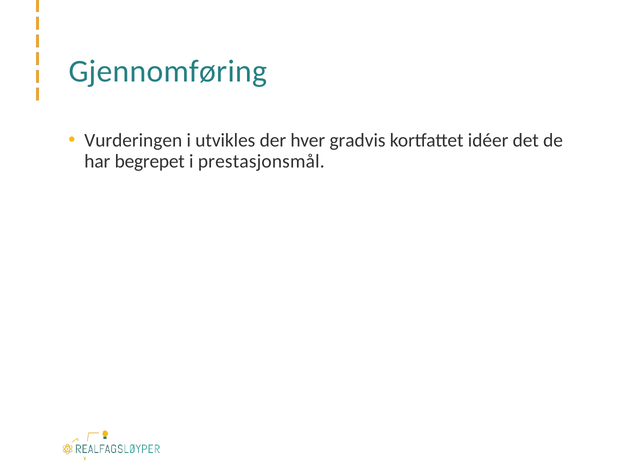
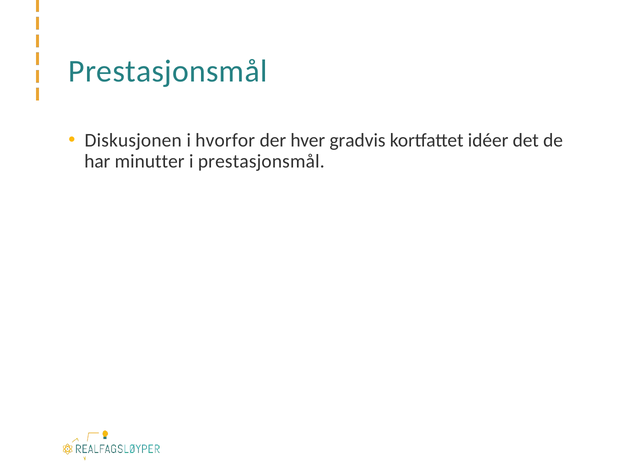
Gjennomføring: Gjennomføring -> Prestasjonsmål (168, 71)
Vurderingen: Vurderingen -> Diskusjonen (133, 140)
utvikles: utvikles -> hvorfor (225, 140)
begrepet: begrepet -> minutter (150, 161)
